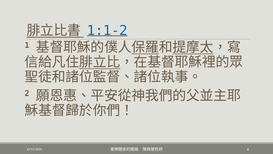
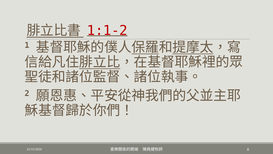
1:1-2 colour: blue -> red (107, 31)
